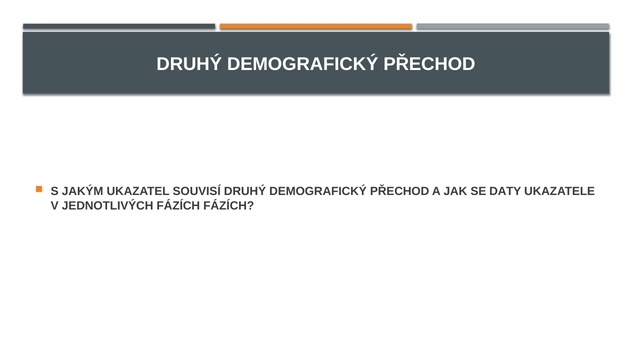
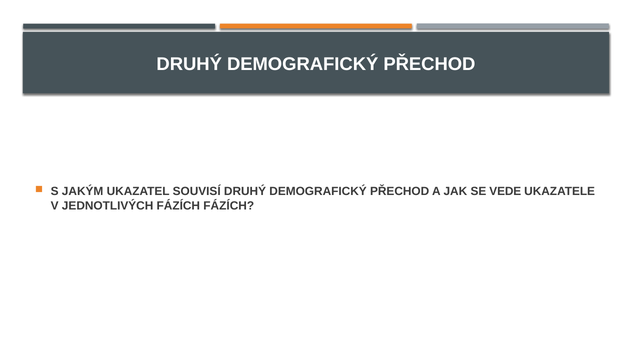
DATY: DATY -> VEDE (505, 192)
